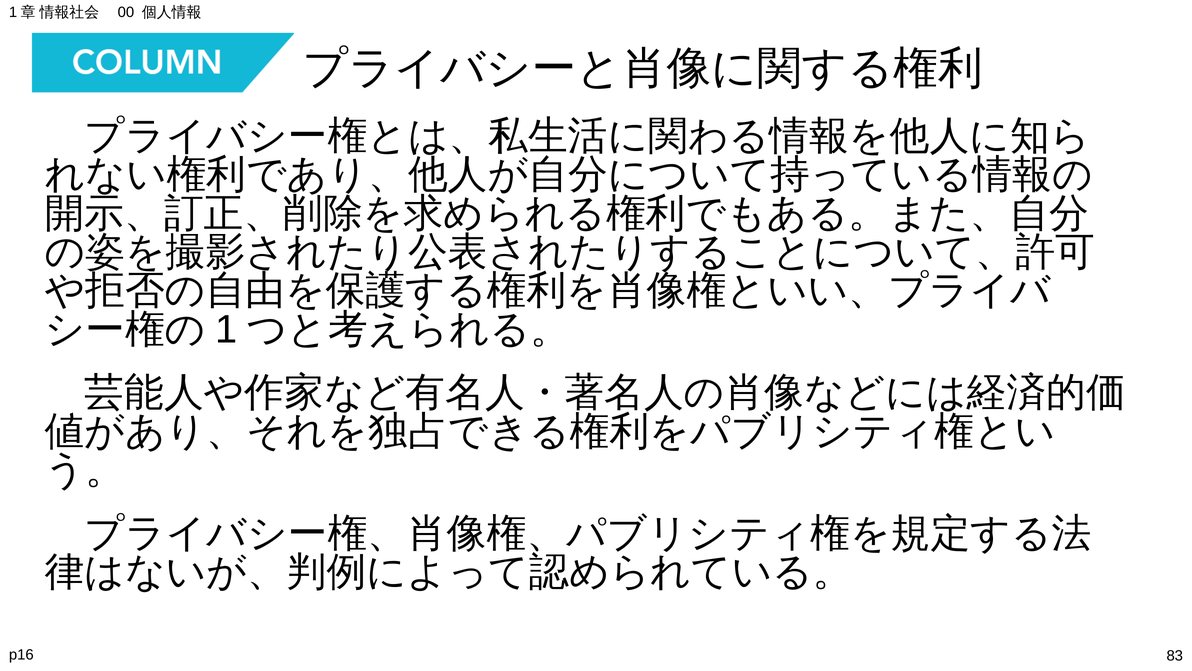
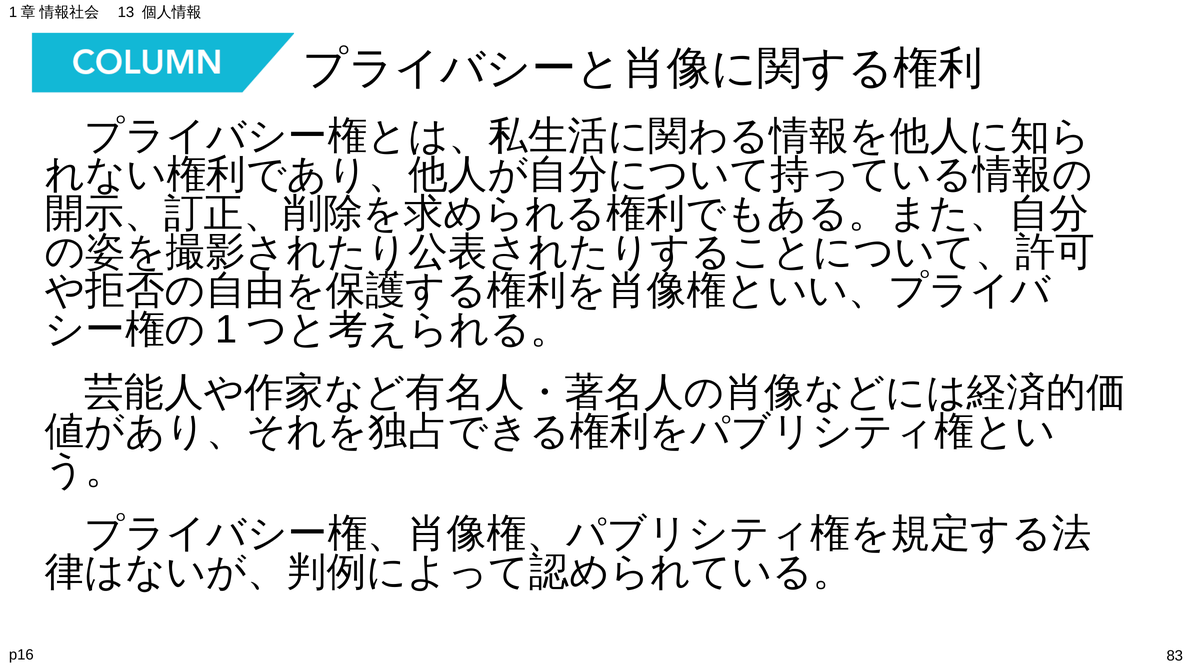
00: 00 -> 13 (126, 12)
